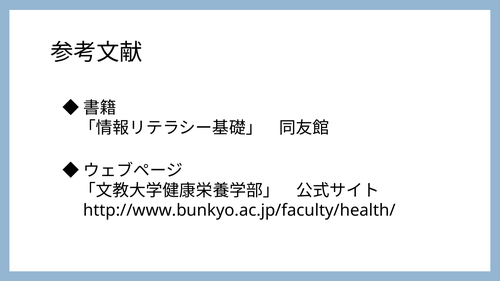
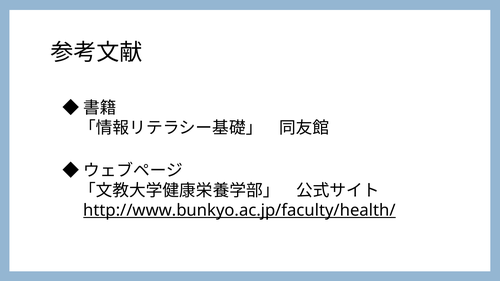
http://www.bunkyo.ac.jp/faculty/health/ underline: none -> present (239, 211)
